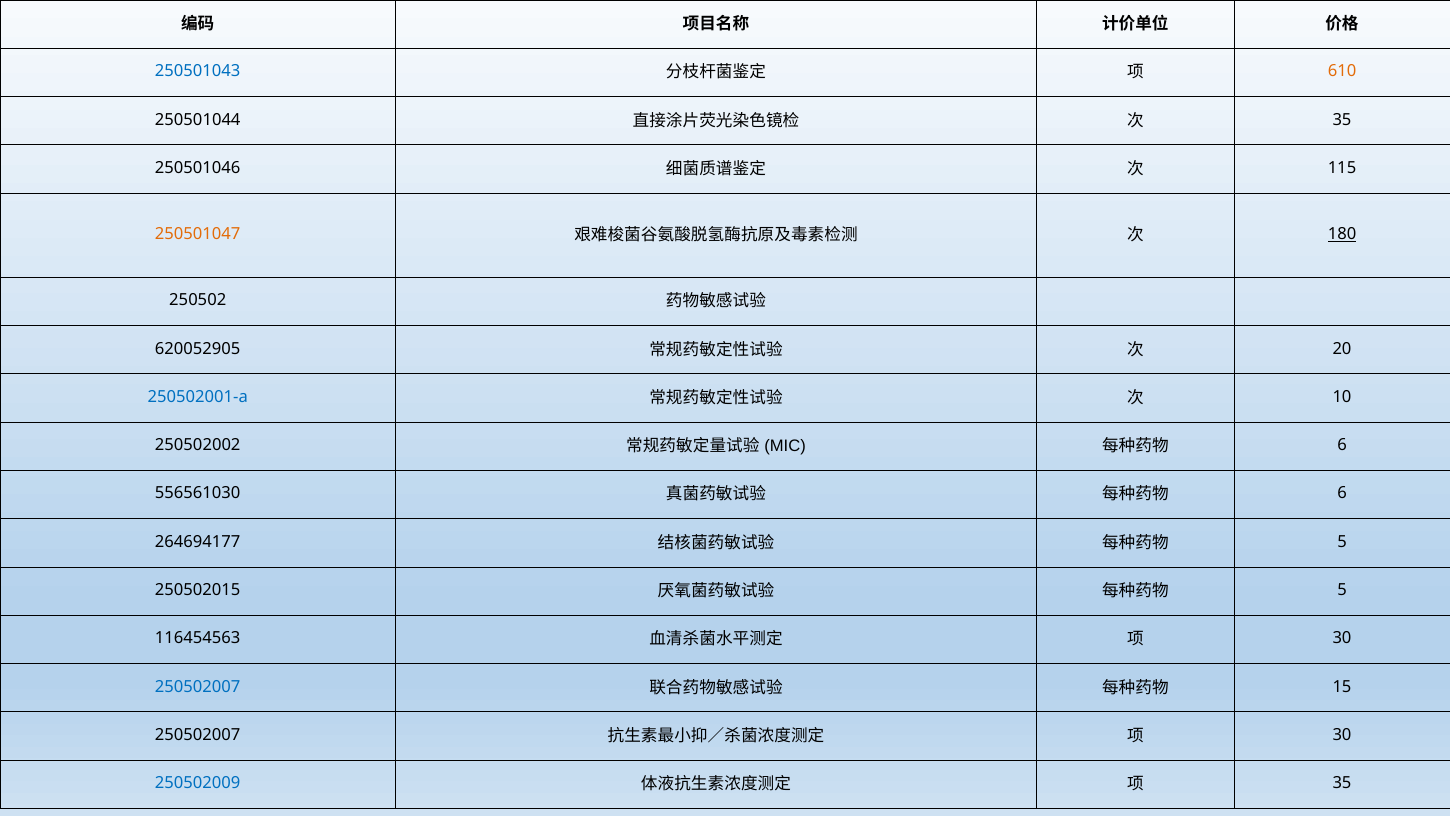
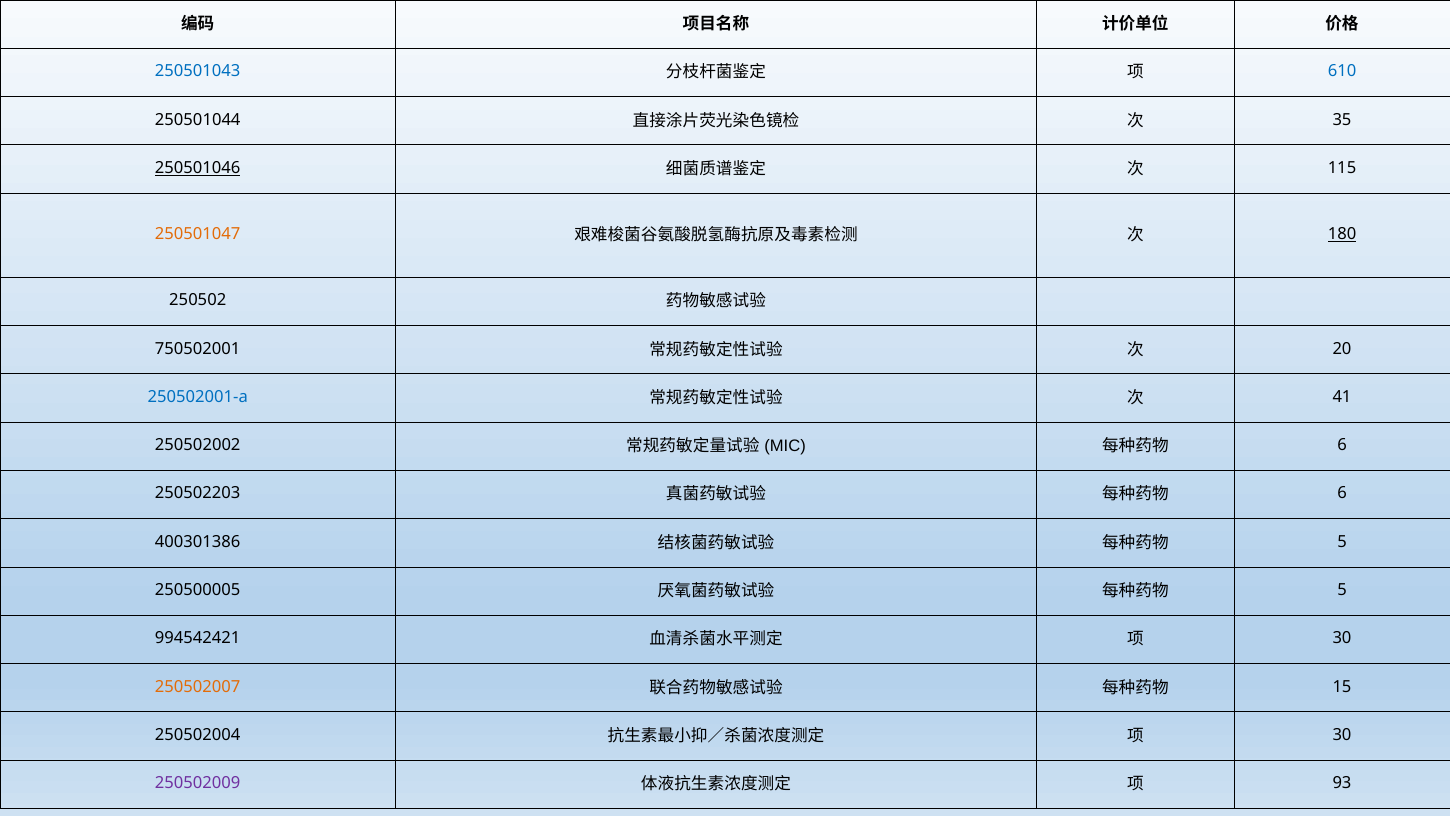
610 colour: orange -> blue (1342, 71)
250501046 underline: none -> present (198, 168)
620052905: 620052905 -> 750502001 (198, 348)
10: 10 -> 41 (1342, 397)
556561030: 556561030 -> 250502203 (198, 493)
264694177: 264694177 -> 400301386 (198, 542)
250502015: 250502015 -> 250500005 (198, 590)
116454563: 116454563 -> 994542421 (198, 638)
250502007 colour: blue -> orange (198, 686)
250502007: 250502007 -> 250502004 (198, 735)
250502009 colour: blue -> purple (198, 783)
35: 35 -> 93 (1342, 783)
